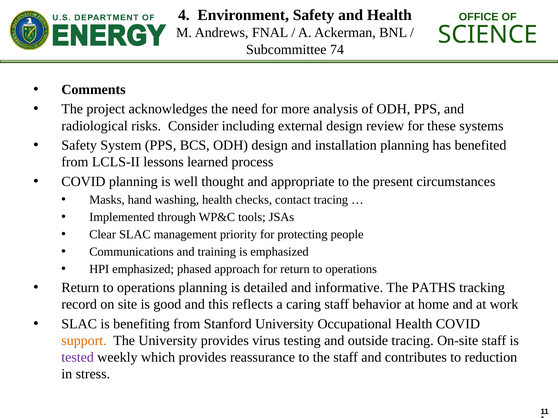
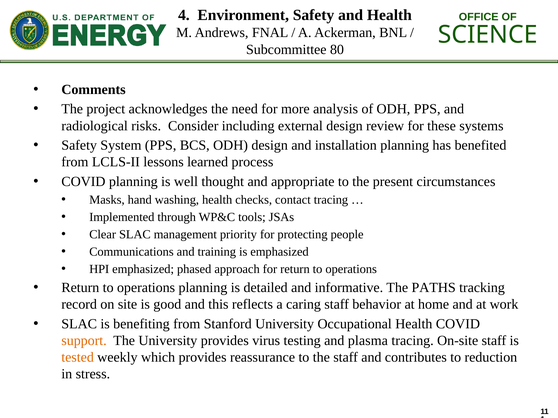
74: 74 -> 80 (337, 50)
outside: outside -> plasma (368, 341)
tested colour: purple -> orange (78, 358)
